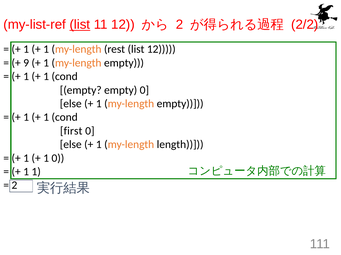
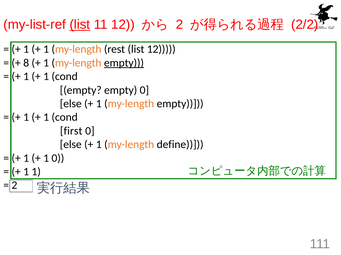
9: 9 -> 8 (26, 63)
empty underline: none -> present (124, 63)
length: length -> define (180, 145)
